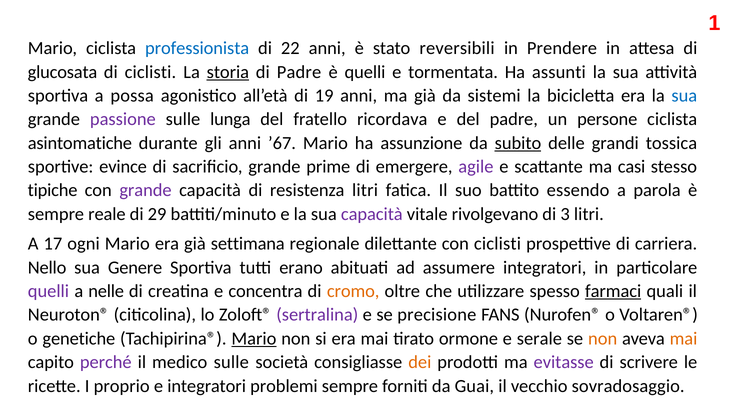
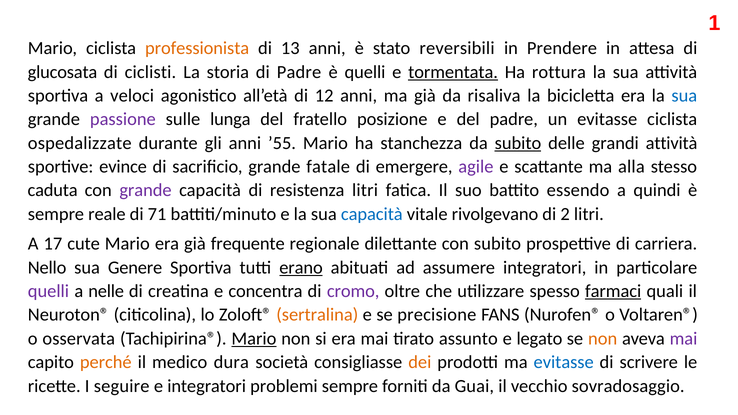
professionista colour: blue -> orange (197, 48)
22: 22 -> 13 (290, 48)
storia underline: present -> none (228, 72)
tormentata underline: none -> present (453, 72)
assunti: assunti -> rottura (559, 72)
possa: possa -> veloci (132, 96)
19: 19 -> 12 (324, 96)
sistemi: sistemi -> risaliva (494, 96)
ricordava: ricordava -> posizione (392, 119)
un persone: persone -> evitasse (607, 119)
asintomatiche: asintomatiche -> ospedalizzate (80, 143)
’67: ’67 -> ’55 (282, 143)
assunzione: assunzione -> stanchezza (421, 143)
grandi tossica: tossica -> attività (672, 143)
prime: prime -> fatale (328, 167)
casi: casi -> alla (631, 167)
tipiche: tipiche -> caduta (53, 190)
parola: parola -> quindi (657, 190)
29: 29 -> 71 (157, 214)
capacità colour: purple -> blue (372, 214)
3: 3 -> 2 (565, 214)
ogni: ogni -> cute (84, 244)
settimana: settimana -> frequente (248, 244)
con ciclisti: ciclisti -> subito (498, 244)
erano underline: none -> present (301, 268)
cromo colour: orange -> purple (353, 291)
sertralina colour: purple -> orange (317, 315)
genetiche: genetiche -> osservata (79, 339)
ormone: ormone -> assunto (468, 339)
serale: serale -> legato (539, 339)
mai colour: orange -> purple (684, 339)
perché colour: purple -> orange (106, 362)
medico sulle: sulle -> dura (231, 362)
evitasse colour: purple -> blue (564, 362)
proprio: proprio -> seguire (122, 386)
